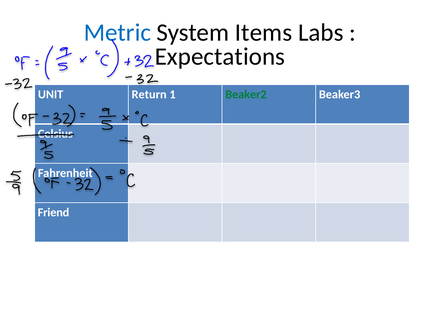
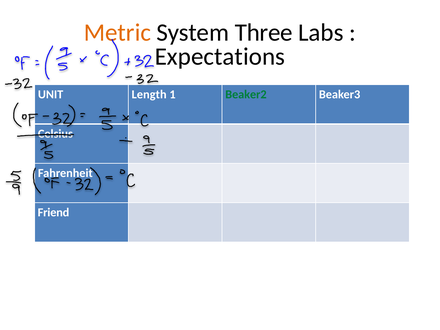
Metric colour: blue -> orange (117, 32)
Items: Items -> Three (264, 32)
Return: Return -> Length (149, 95)
